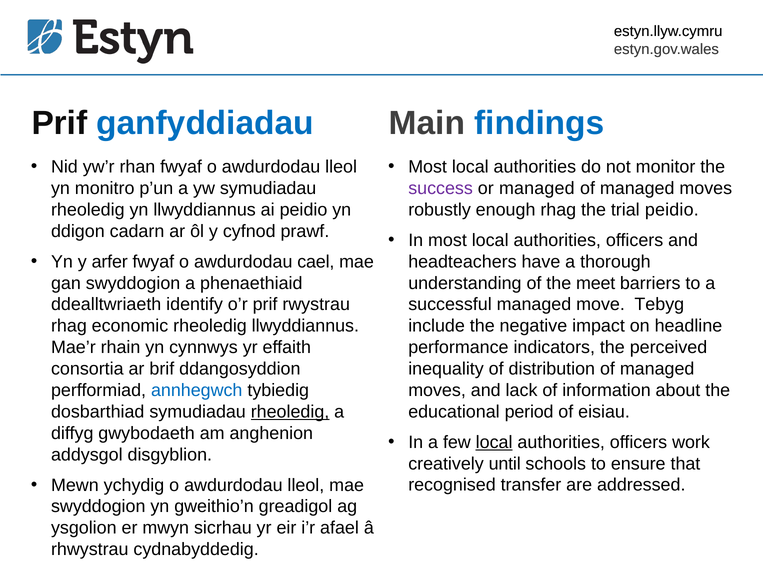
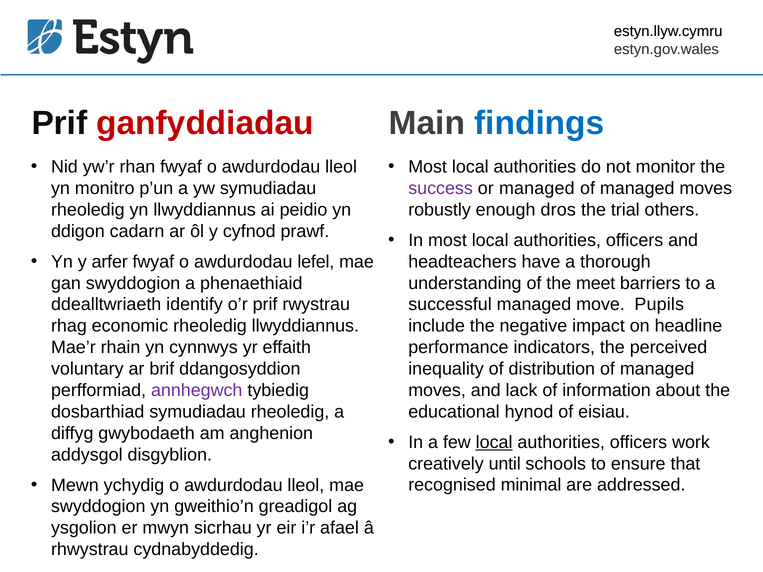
ganfyddiadau colour: blue -> red (205, 123)
enough rhag: rhag -> dros (558, 210)
trial peidio: peidio -> others (672, 210)
cael: cael -> lefel (316, 262)
Tebyg: Tebyg -> Pupils (659, 305)
consortia: consortia -> voluntary (87, 369)
annhegwch colour: blue -> purple (197, 391)
rheoledig underline: present -> none (290, 412)
period: period -> hynod (529, 412)
transfer: transfer -> minimal (531, 485)
